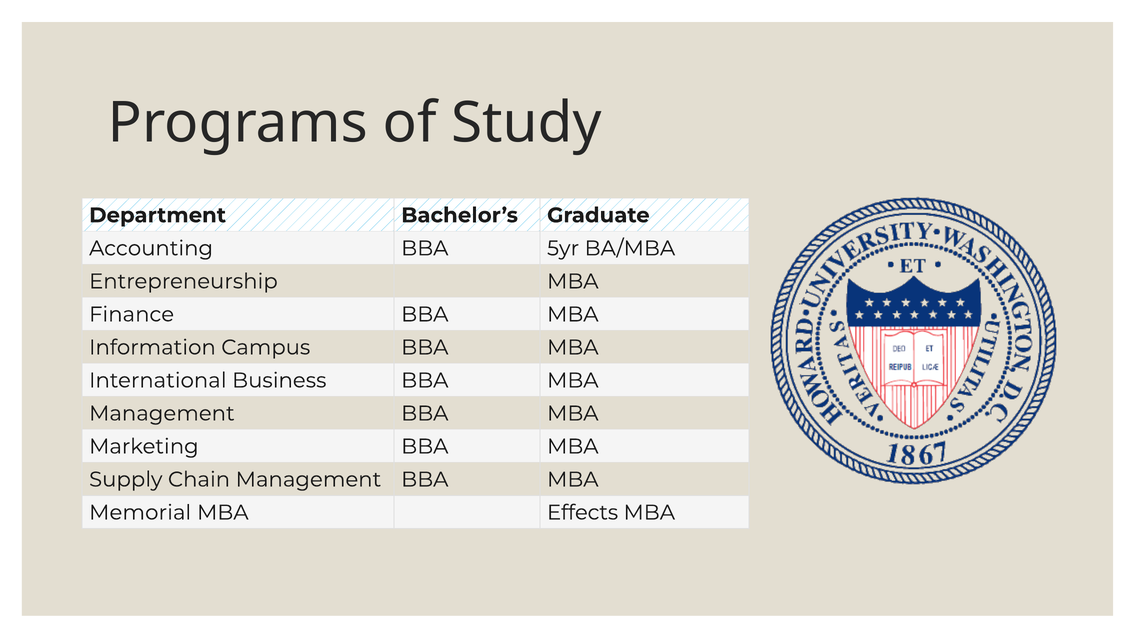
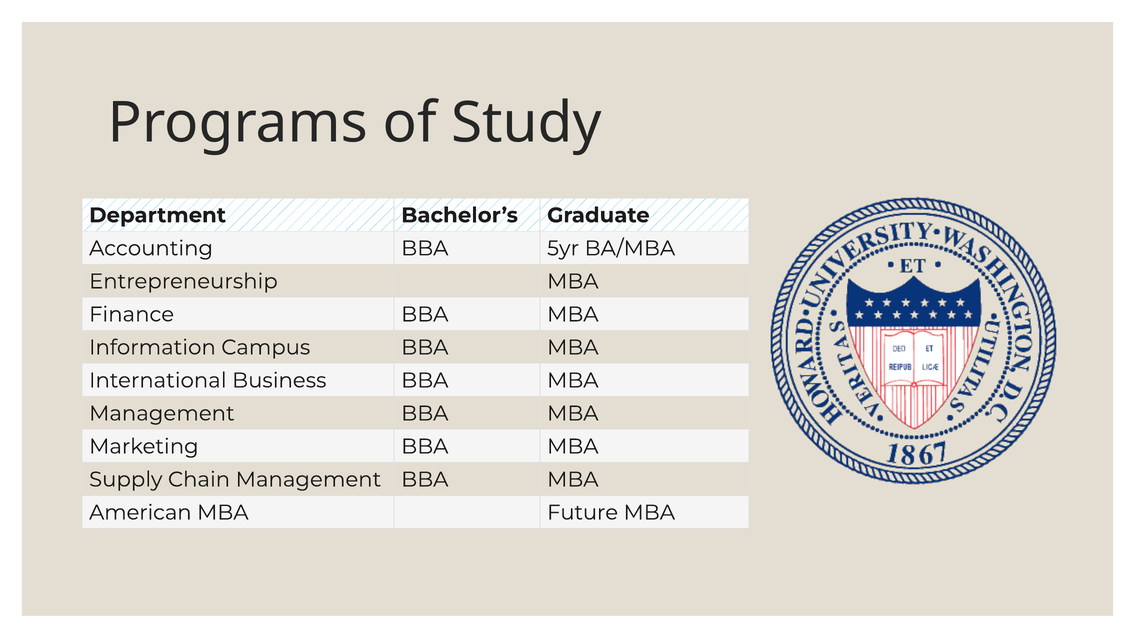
Memorial: Memorial -> American (140, 513)
Effects: Effects -> Future (583, 513)
